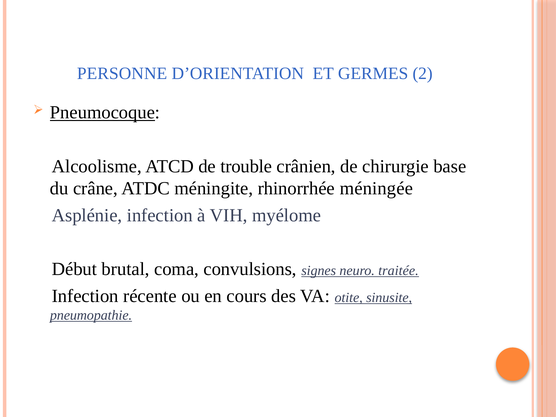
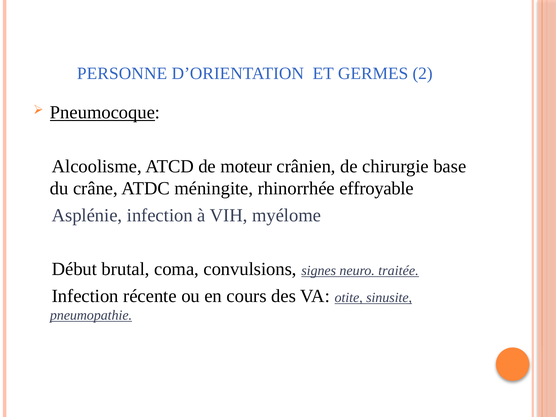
trouble: trouble -> moteur (246, 166)
méningée: méningée -> effroyable (377, 188)
